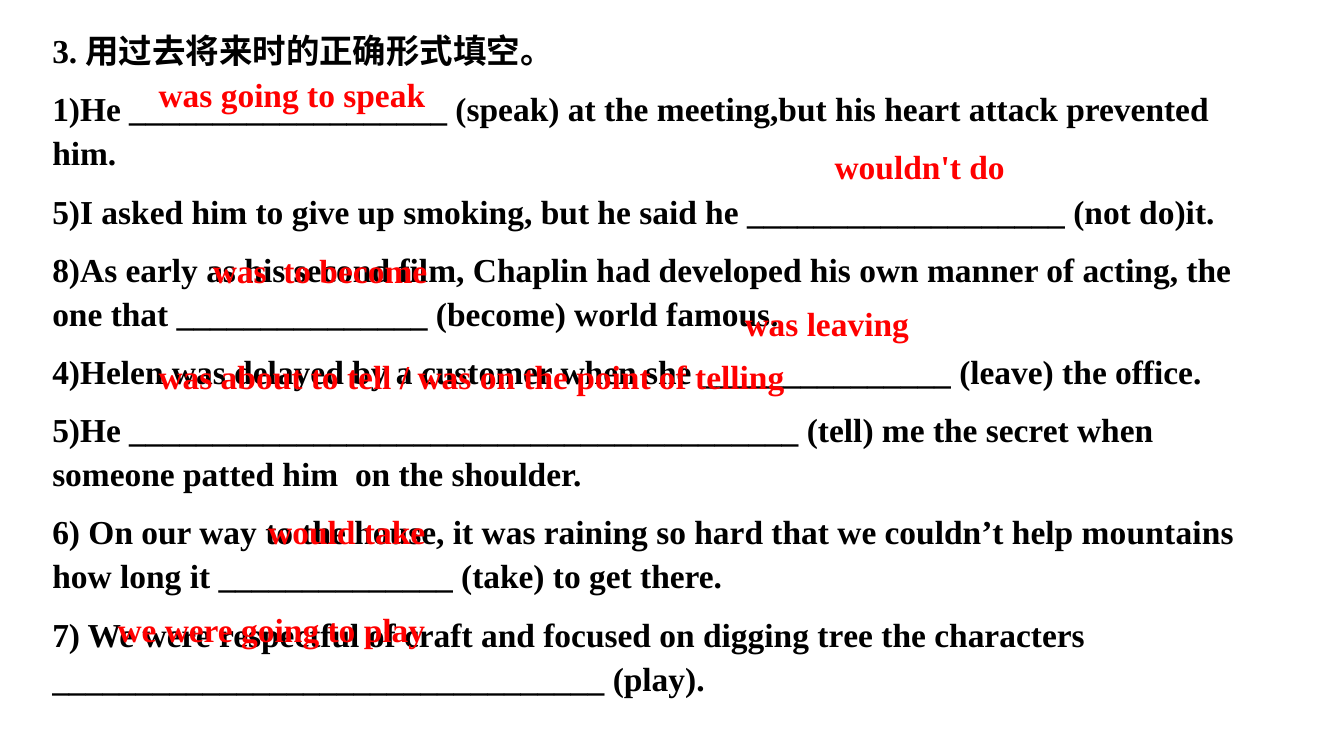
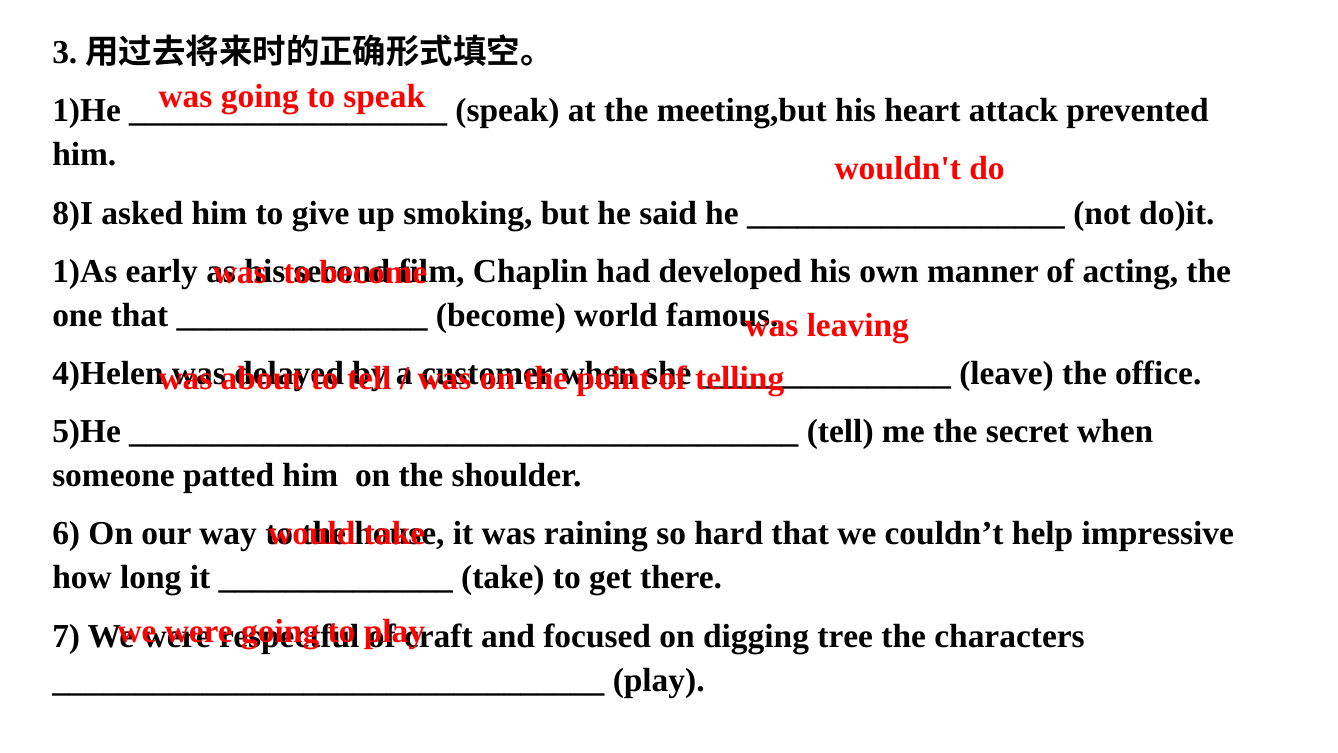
5)I: 5)I -> 8)I (73, 213)
8)As: 8)As -> 1)As (85, 271)
mountains: mountains -> impressive (1158, 533)
